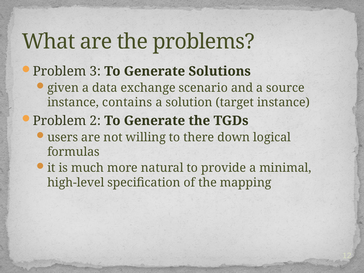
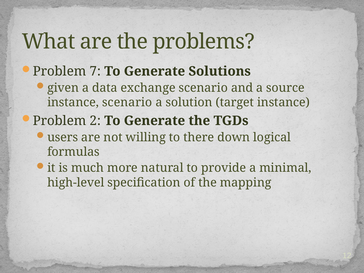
3: 3 -> 7 (95, 71)
instance contains: contains -> scenario (127, 102)
